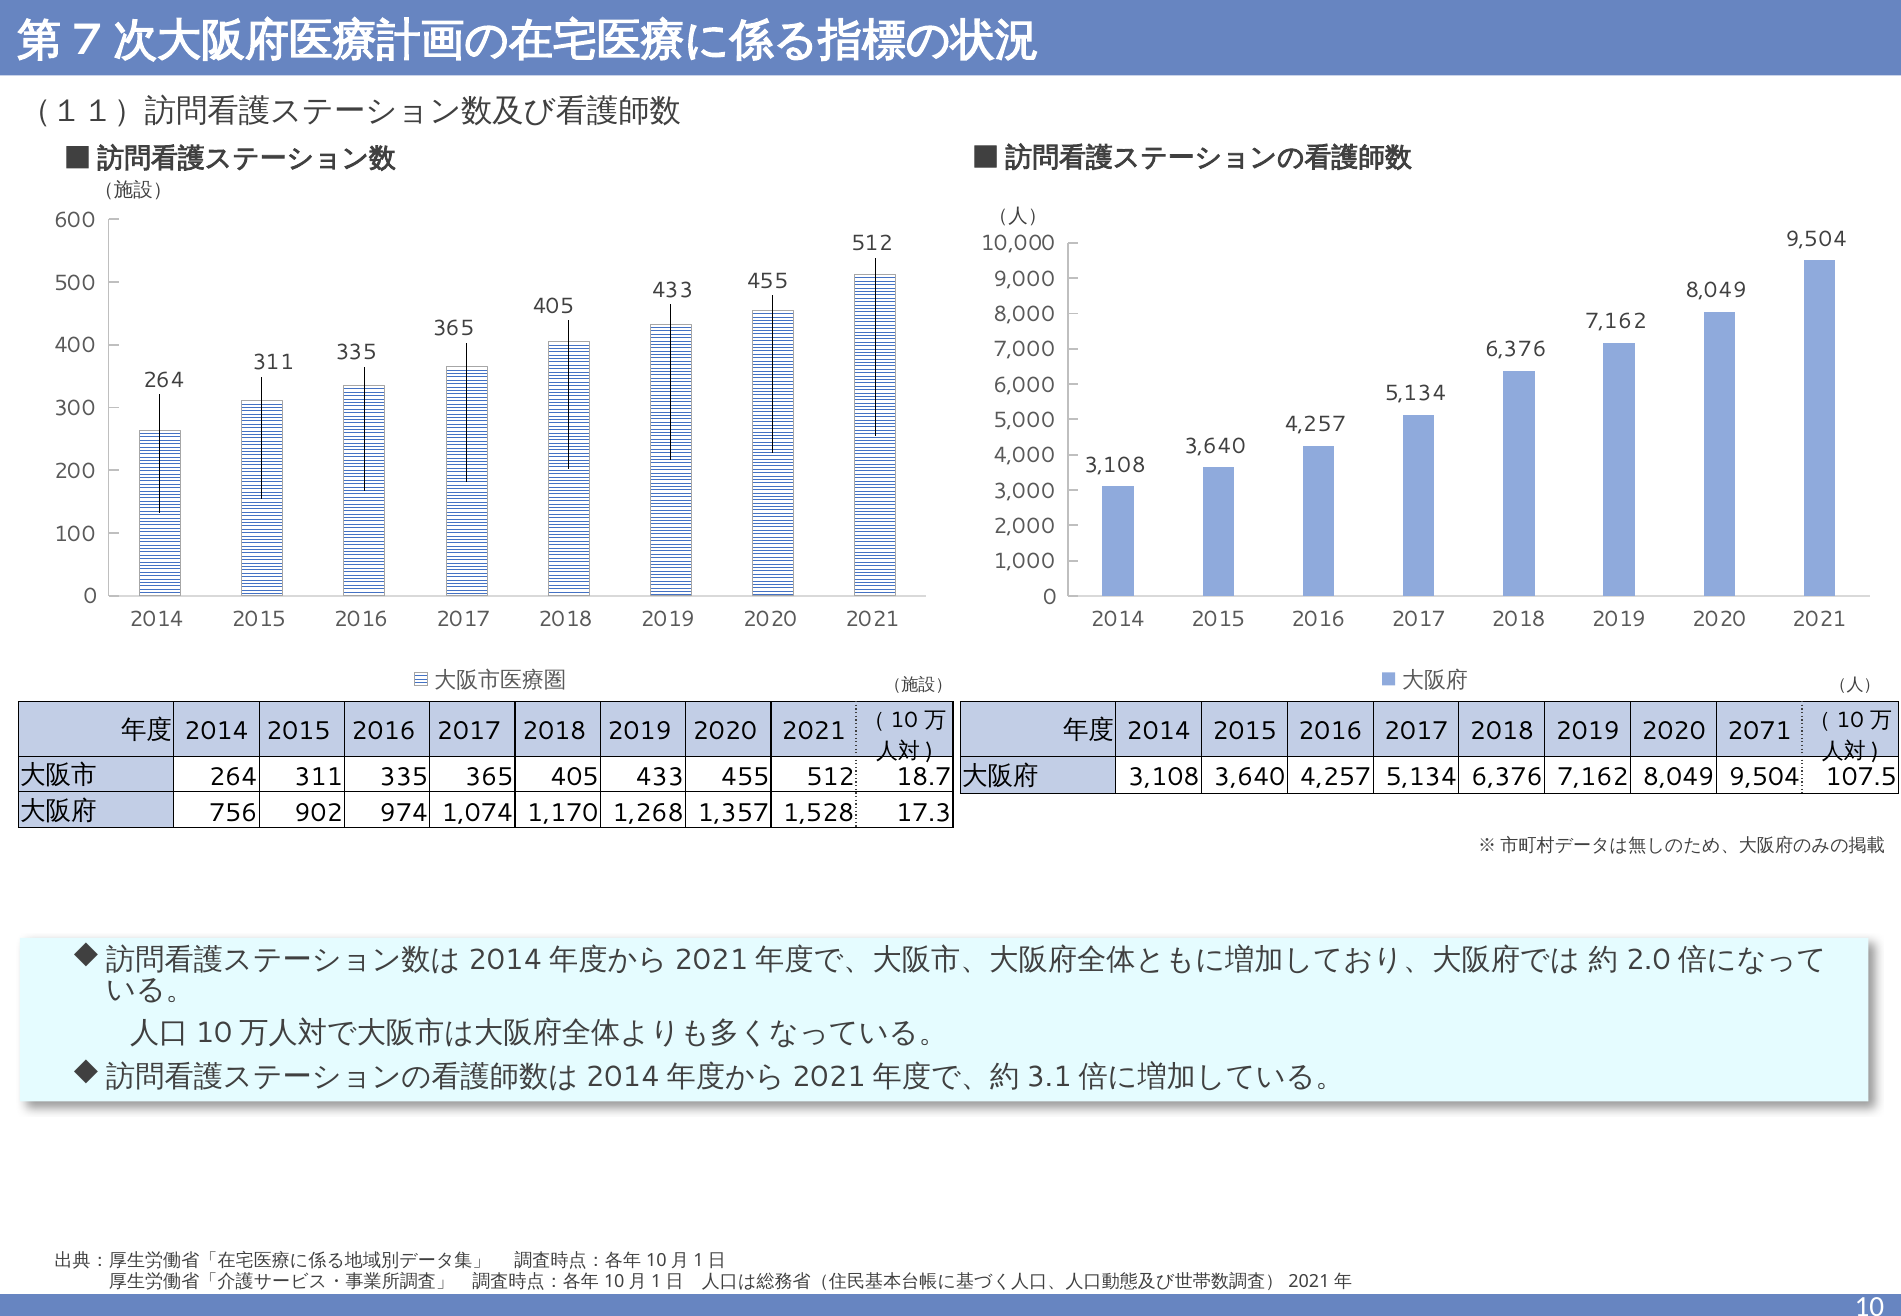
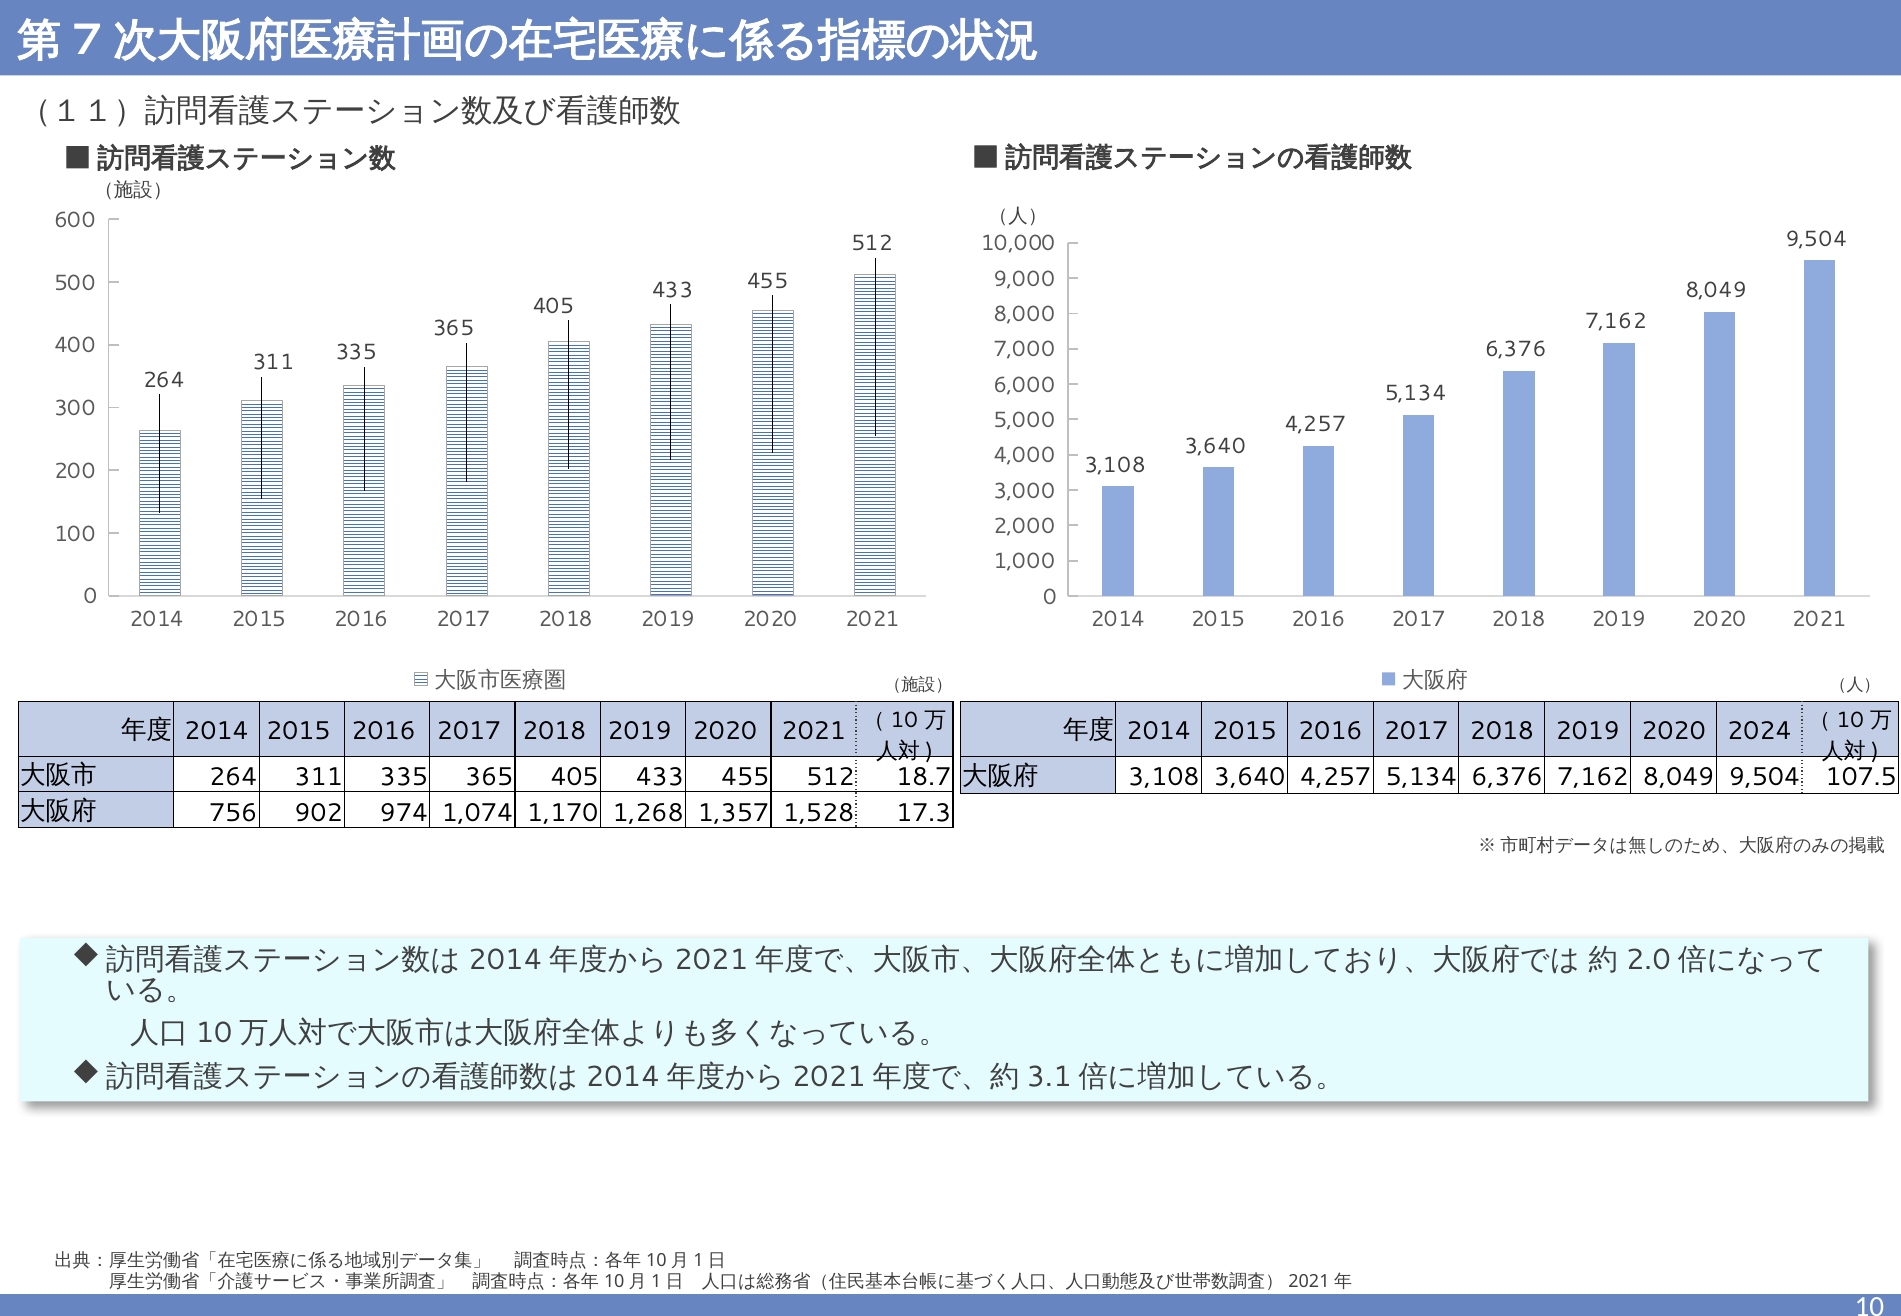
2071: 2071 -> 2024 (1759, 731)
